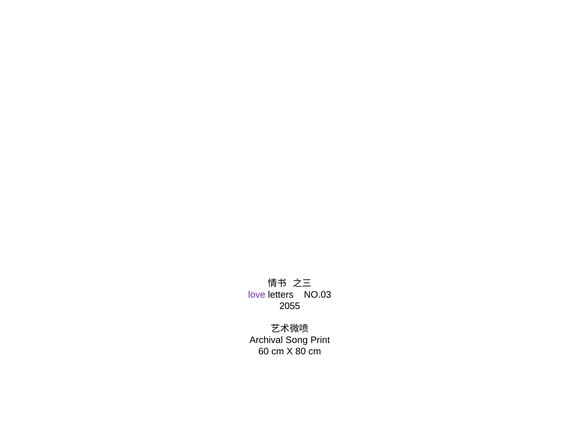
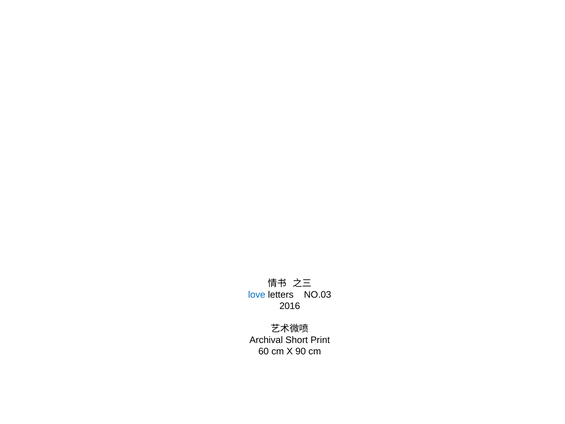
love colour: purple -> blue (257, 295)
2055: 2055 -> 2016 (290, 306)
Song: Song -> Short (297, 340)
80: 80 -> 90 (301, 351)
